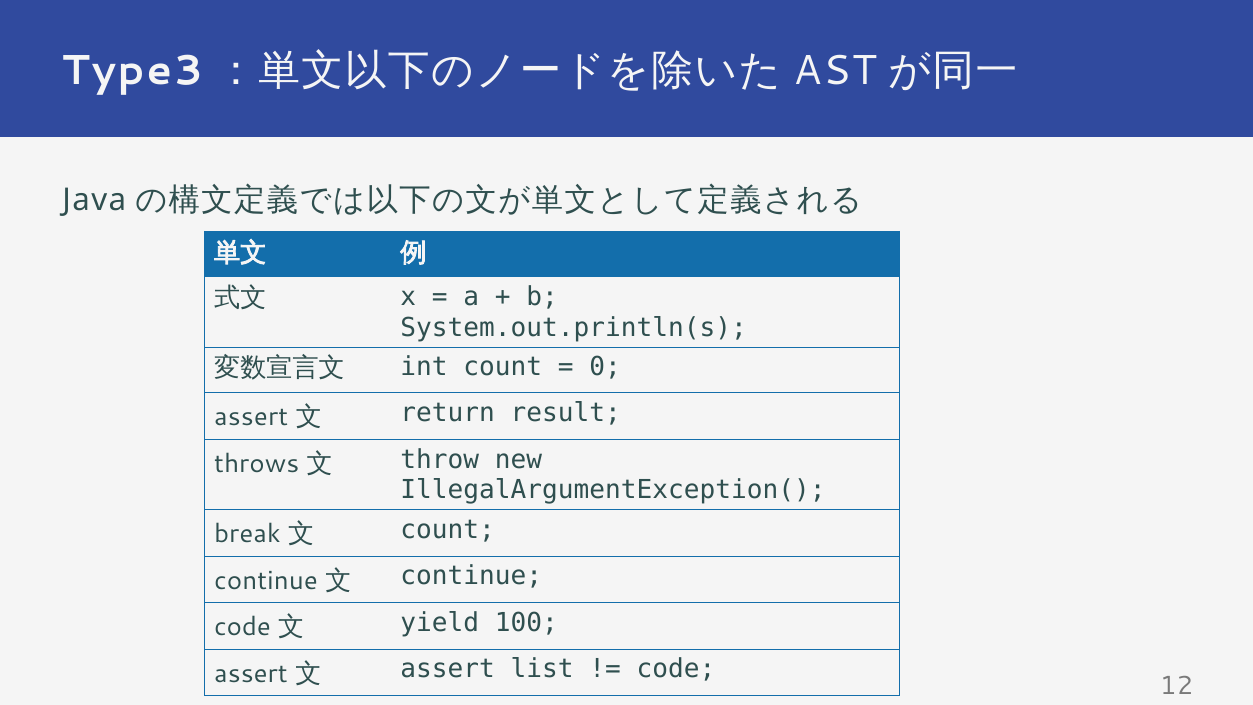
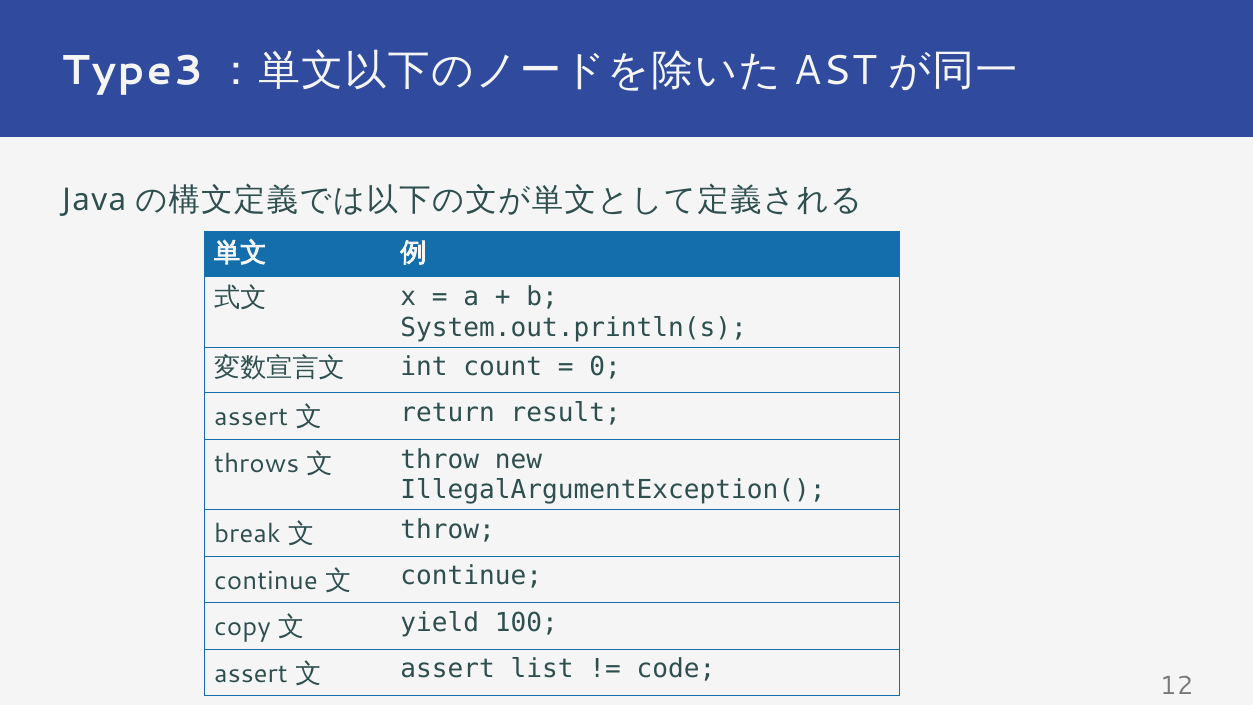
count: count -> throw (448, 529)
code: code -> copy (242, 627)
